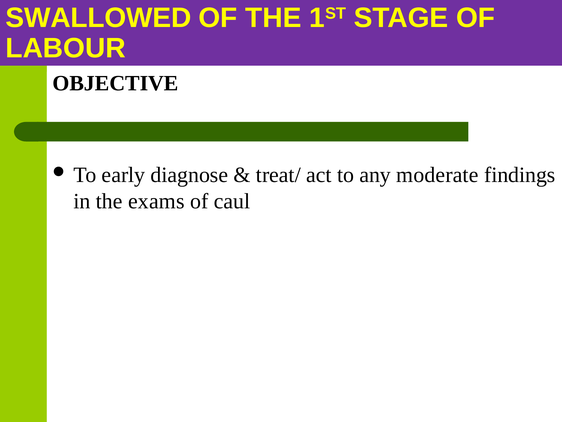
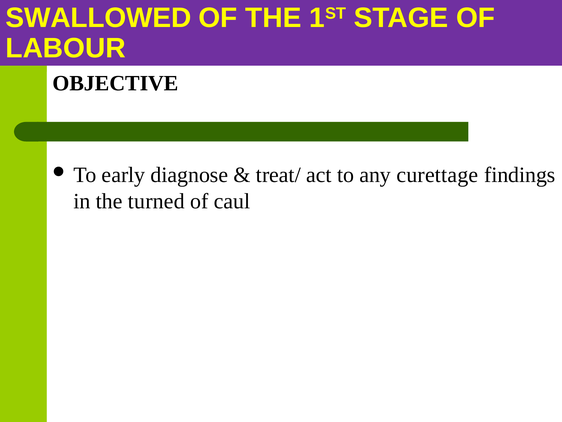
moderate: moderate -> curettage (437, 175)
exams: exams -> turned (156, 201)
